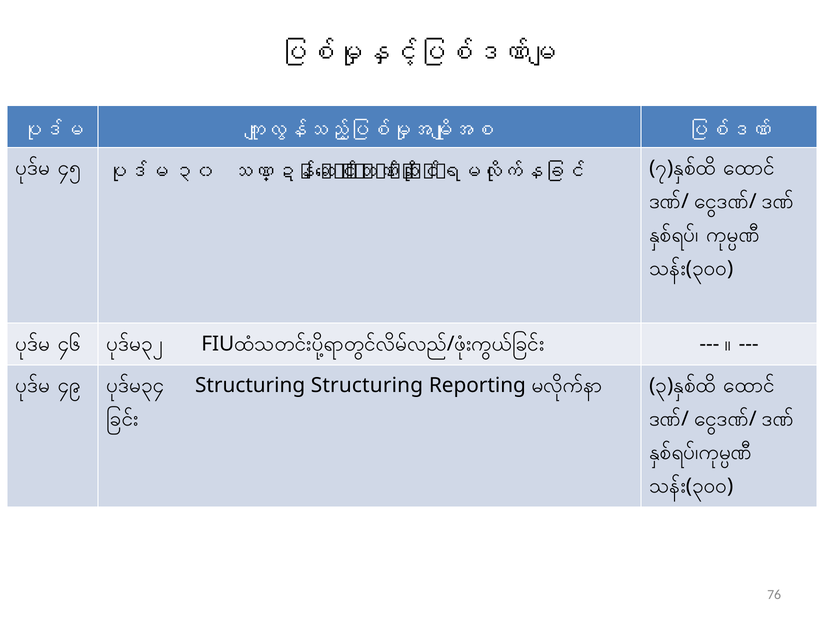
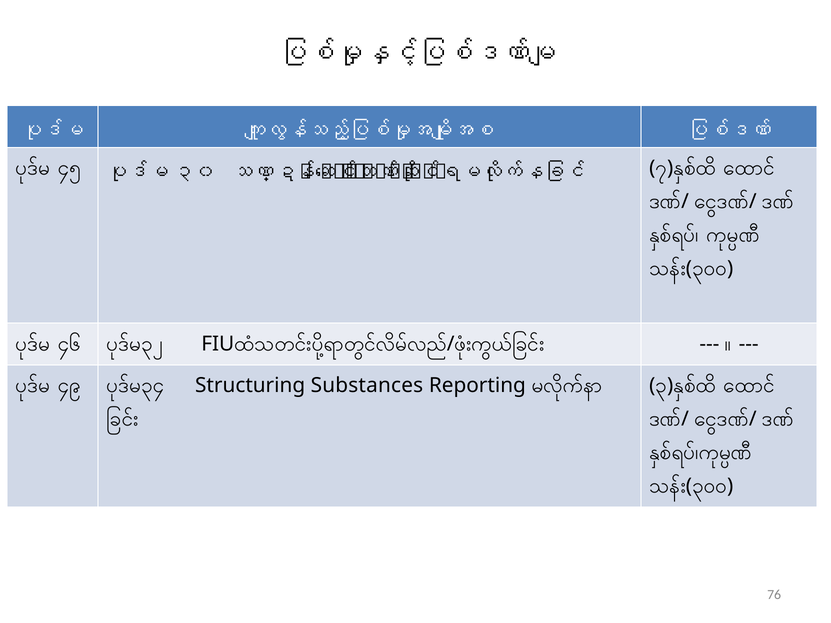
Structuring Structuring: Structuring -> Substances (367, 386)
